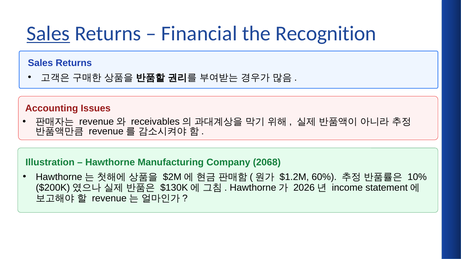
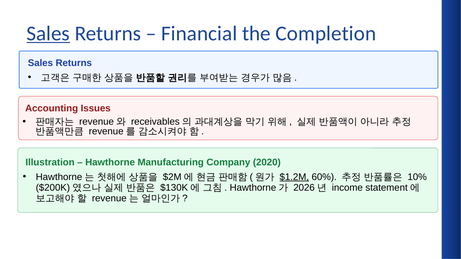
Recognition: Recognition -> Completion (326, 33)
2068: 2068 -> 2020 (267, 162)
$1.2M underline: none -> present (294, 177)
